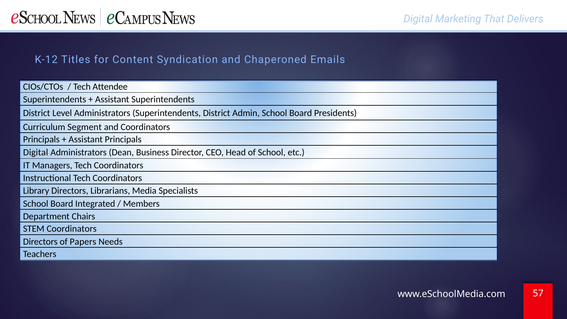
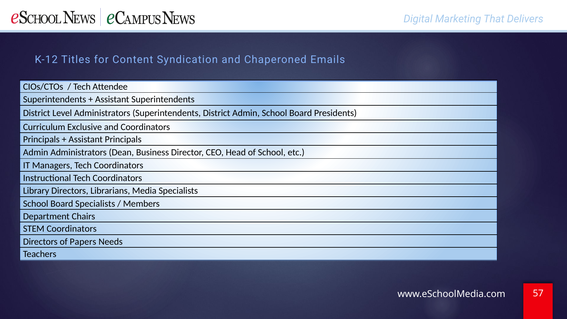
Segment: Segment -> Exclusive (85, 127)
Digital: Digital -> Admin (36, 152)
Board Integrated: Integrated -> Specialists (95, 204)
